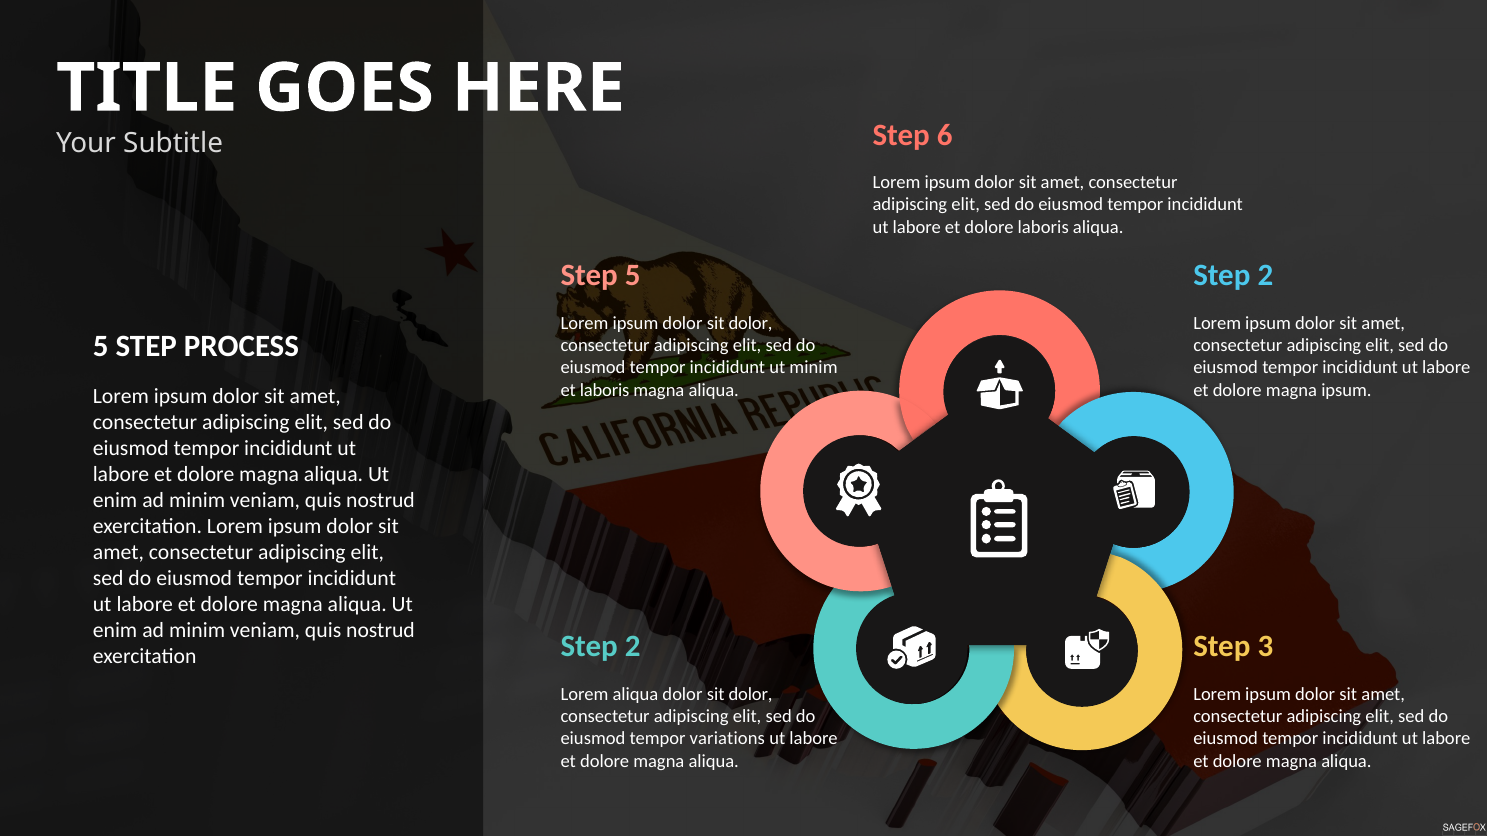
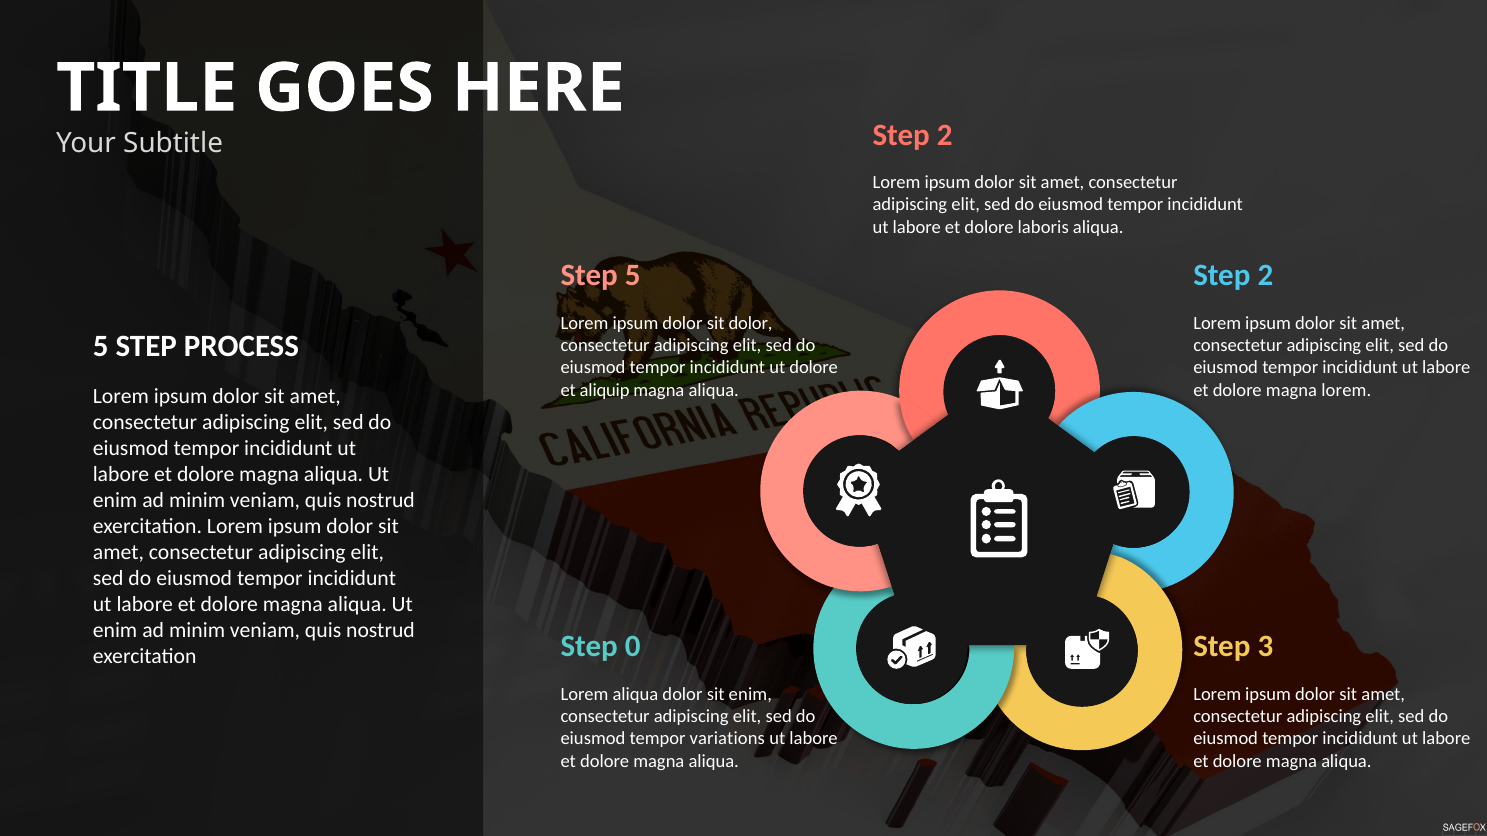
6: 6 -> 2 (945, 135)
ut minim: minim -> dolore (814, 368)
et laboris: laboris -> aliquip (605, 390)
magna ipsum: ipsum -> lorem (1346, 390)
2: 2 -> 0 (633, 647)
dolor: dolor -> enim (750, 694)
